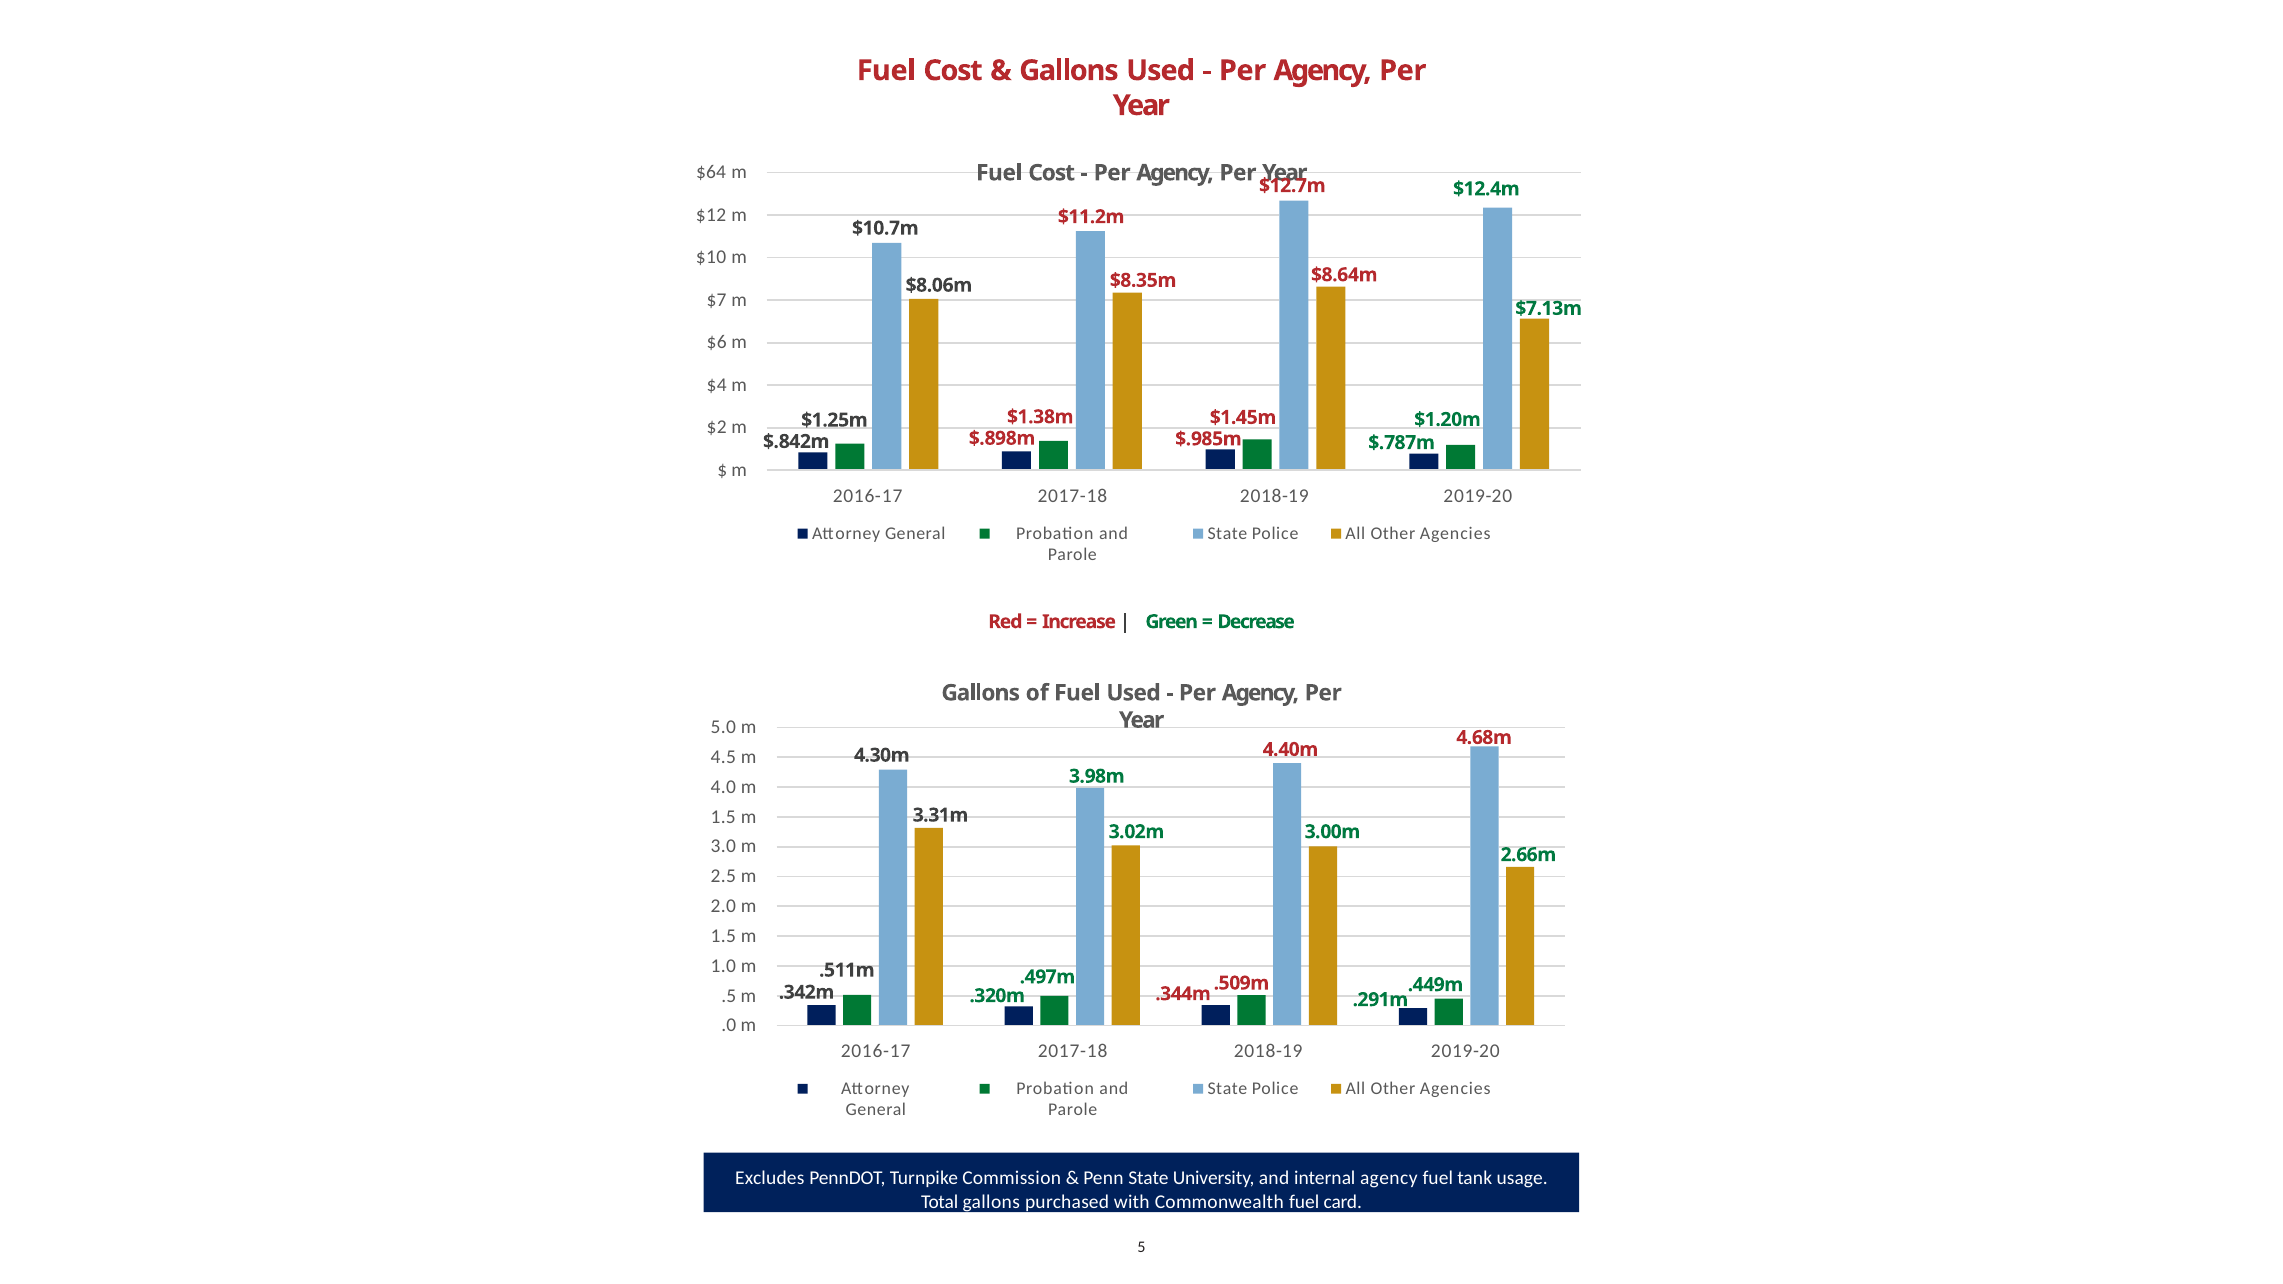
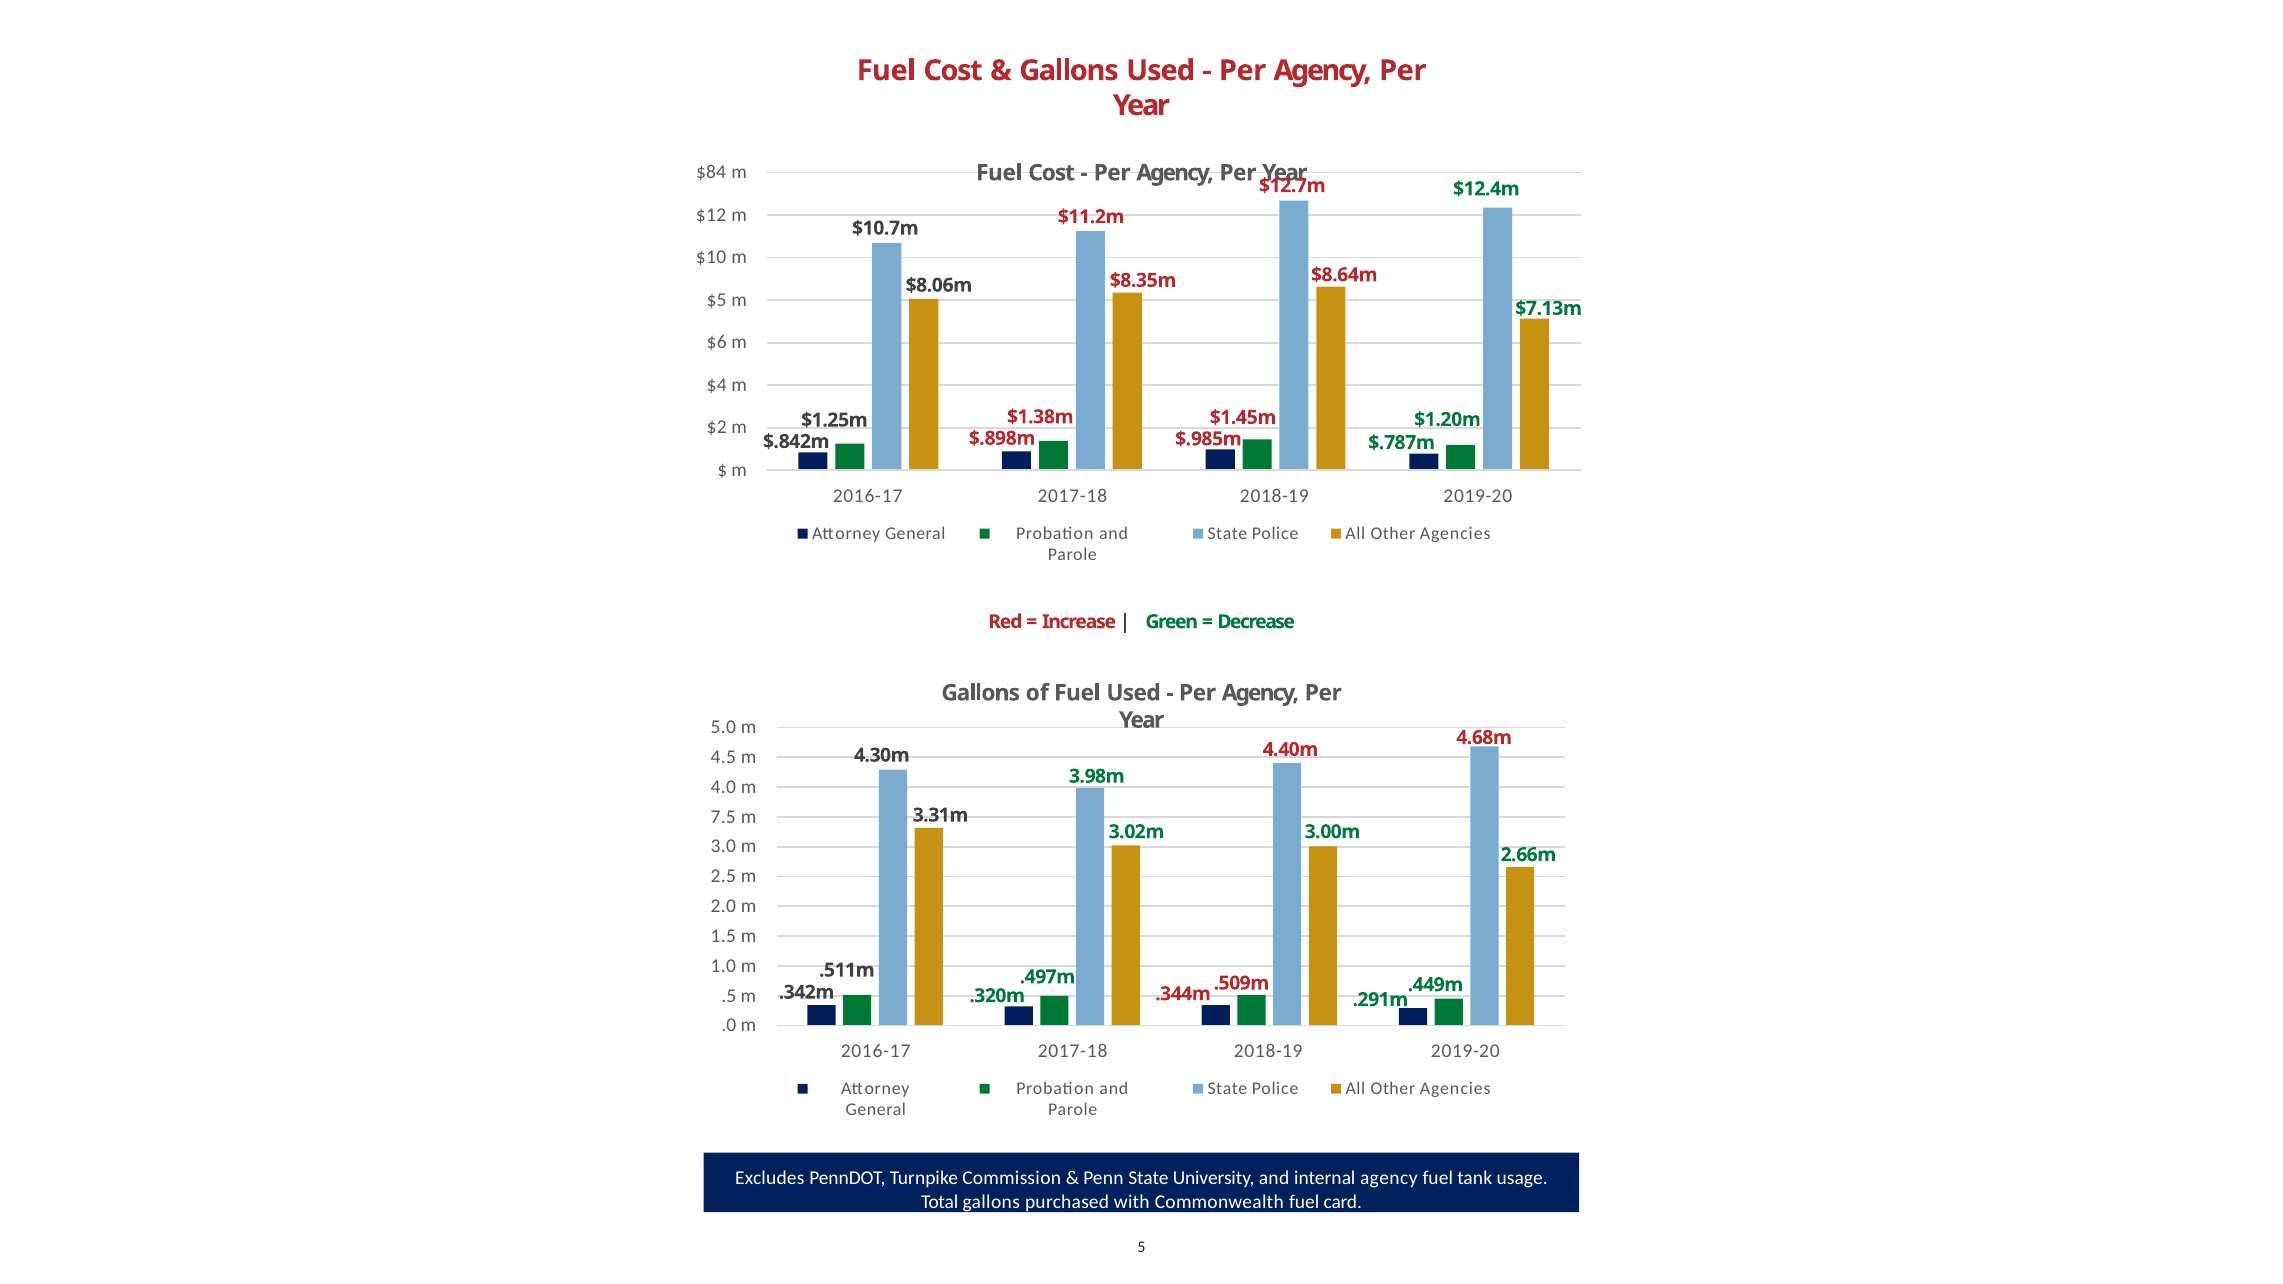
$64: $64 -> $84 (711, 172)
$7: $7 -> $5 (717, 300)
1.5: 1.5 -> 7.5 (723, 817)
